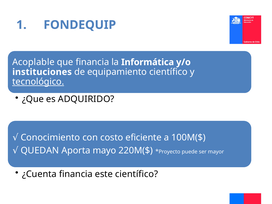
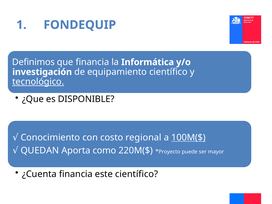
Acoplable: Acoplable -> Definimos (33, 62)
instituciones: instituciones -> investigación (42, 72)
ADQUIRIDO: ADQUIRIDO -> DISPONIBLE (86, 99)
eficiente: eficiente -> regional (143, 137)
100M($ underline: none -> present (188, 137)
mayo: mayo -> como (105, 150)
